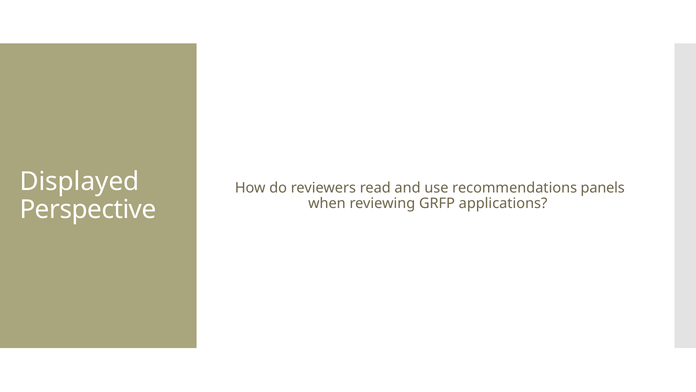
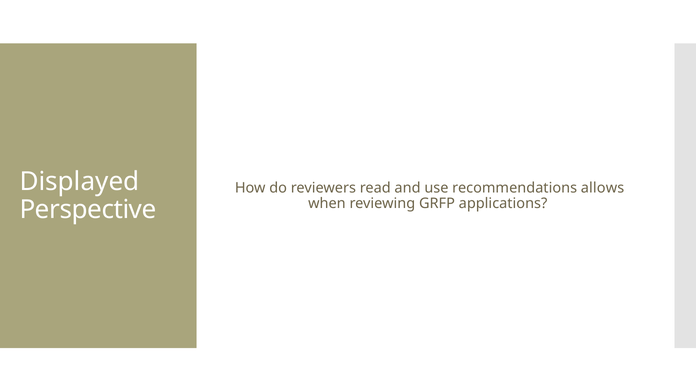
panels: panels -> allows (603, 188)
